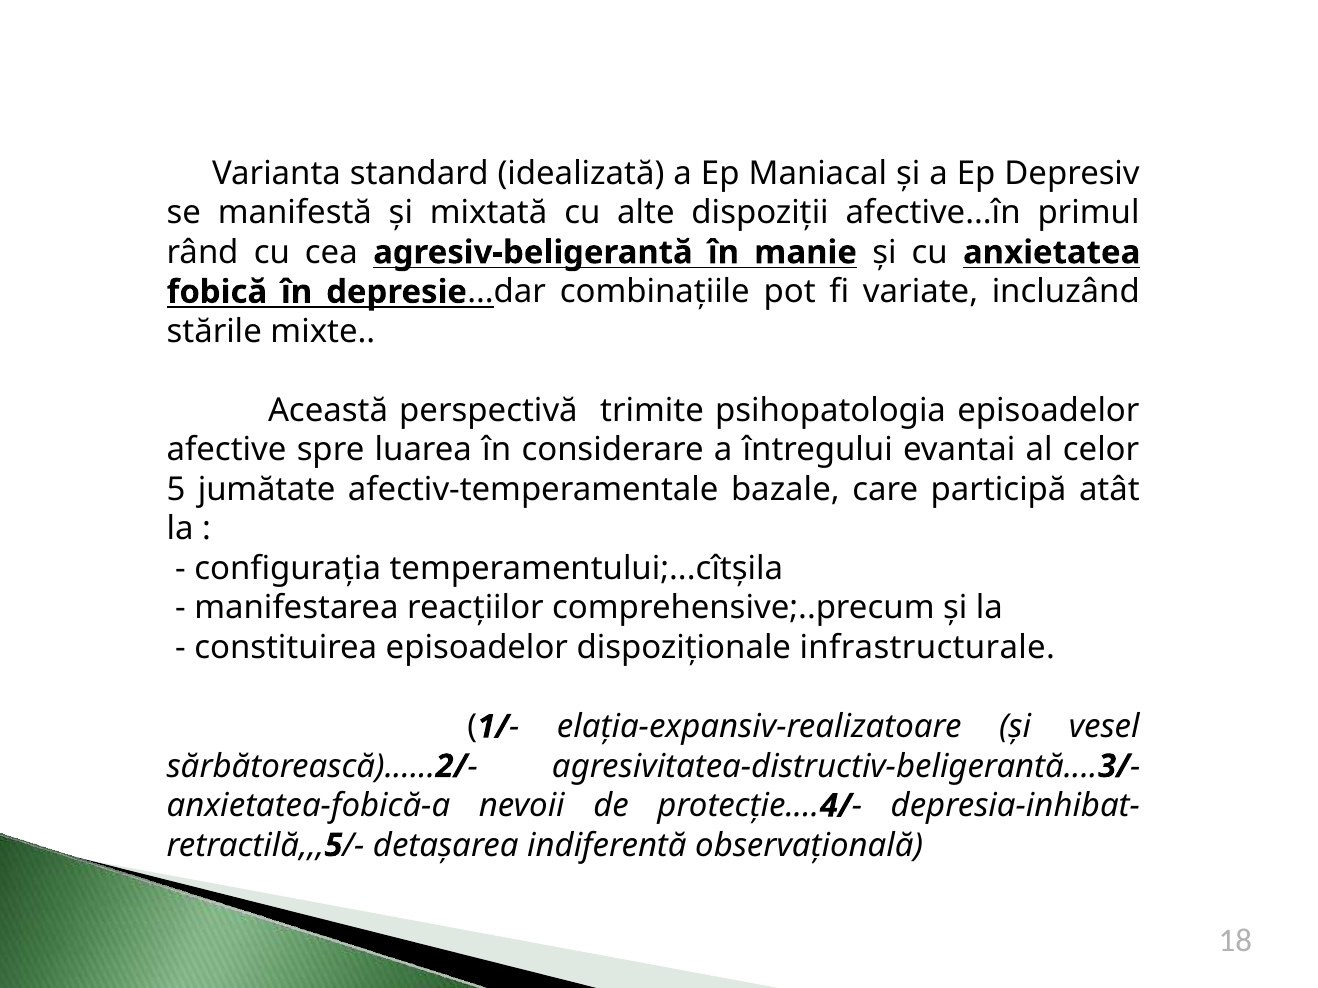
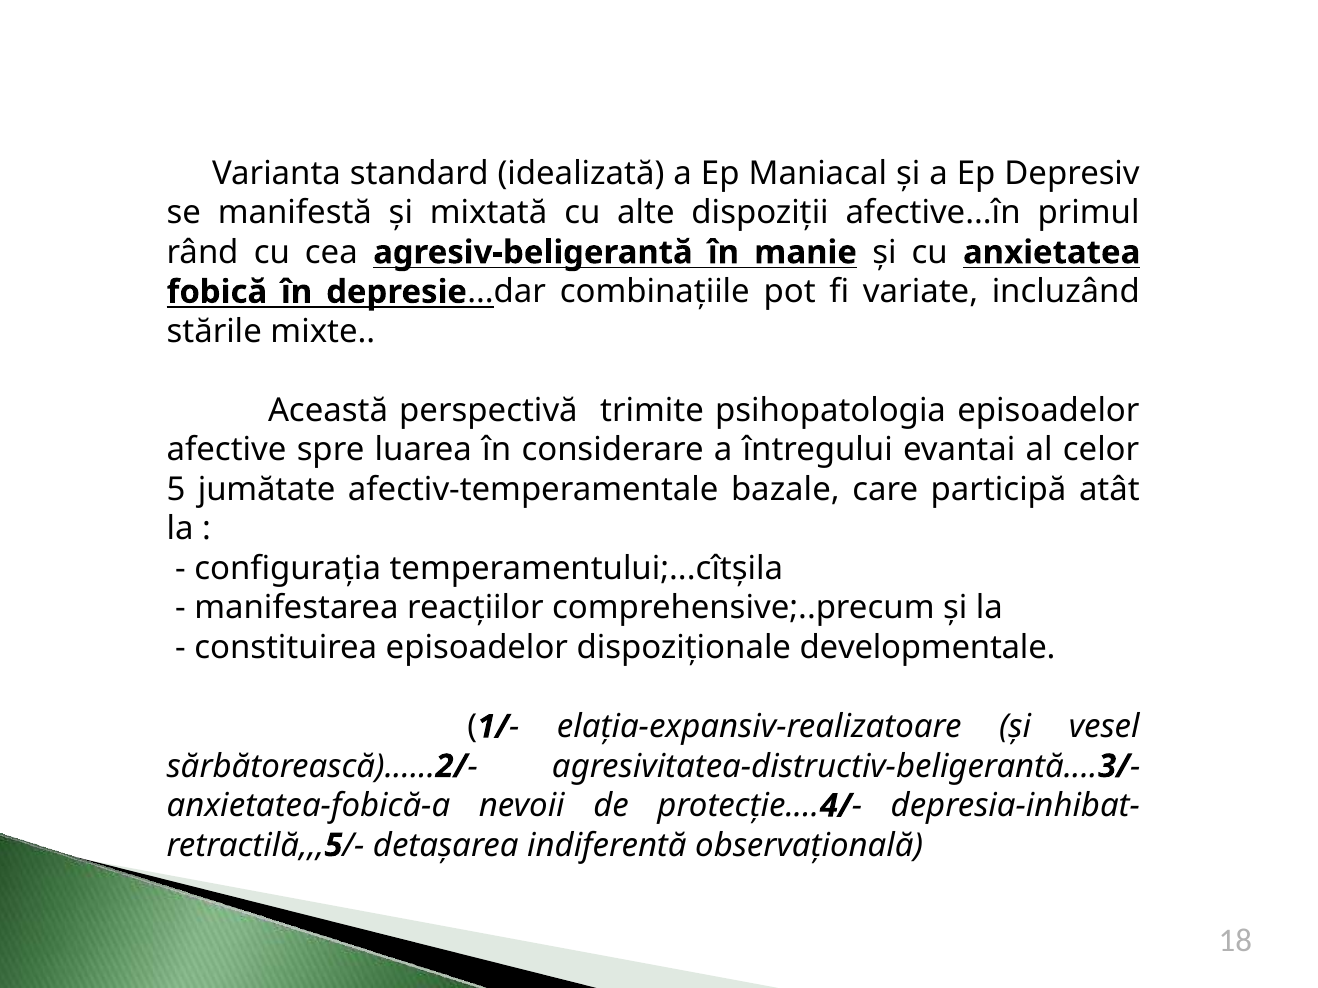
infrastructurale: infrastructurale -> developmentale (928, 648)
